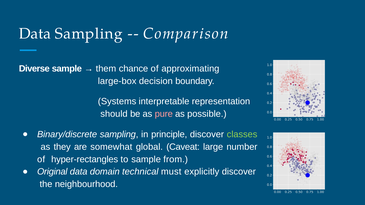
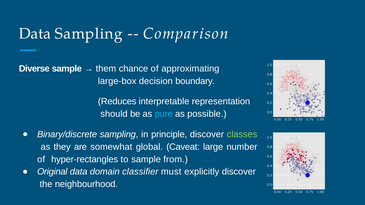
Systems: Systems -> Reduces (117, 102)
pure colour: pink -> light blue (164, 114)
technical: technical -> classiﬁer (140, 172)
